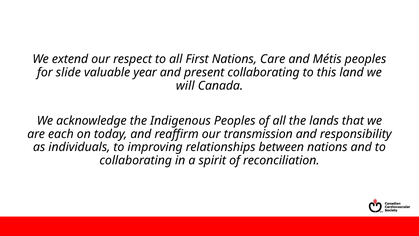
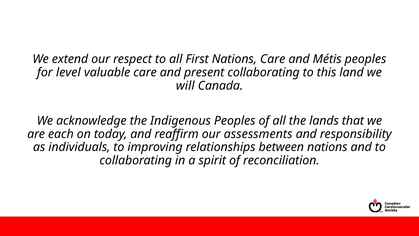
slide: slide -> level (68, 72)
valuable year: year -> care (145, 72)
transmission: transmission -> assessments (258, 134)
